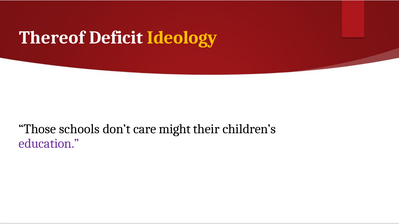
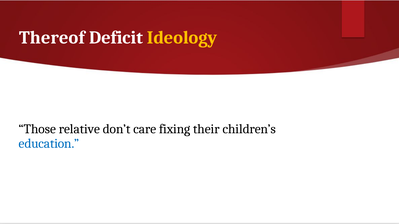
schools: schools -> relative (79, 129)
might: might -> fixing (175, 129)
education colour: purple -> blue (49, 144)
